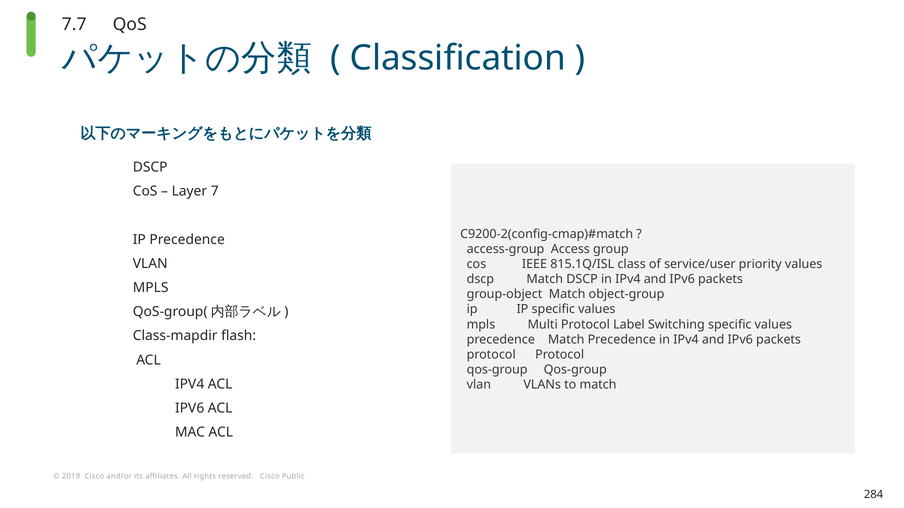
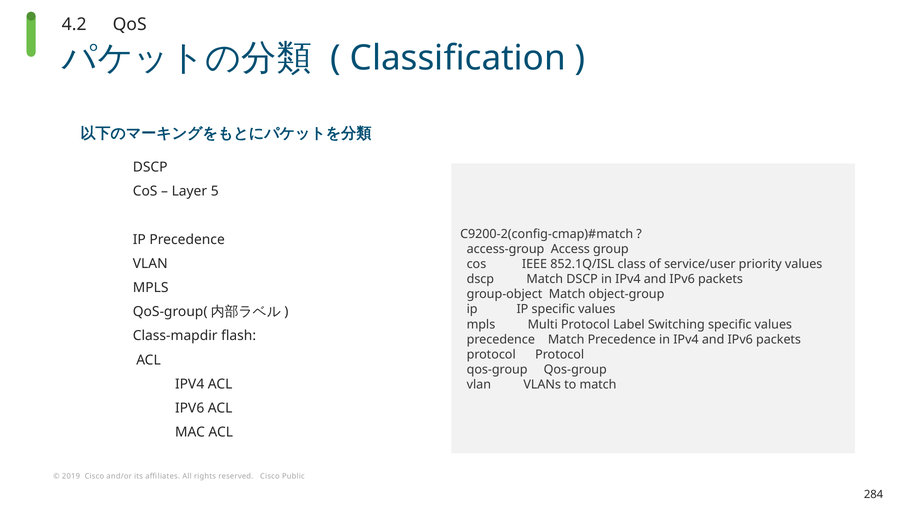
7.7: 7.7 -> 4.2 (74, 24)
7: 7 -> 5 (215, 191)
815.1Q/ISL: 815.1Q/ISL -> 852.1Q/ISL (582, 264)
